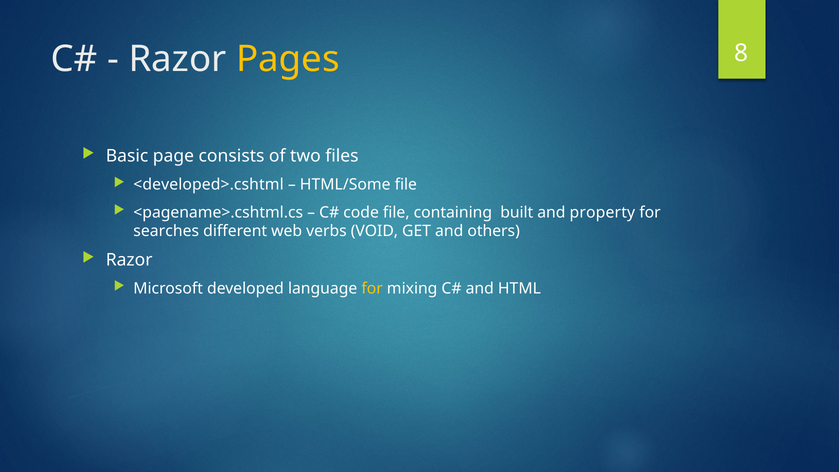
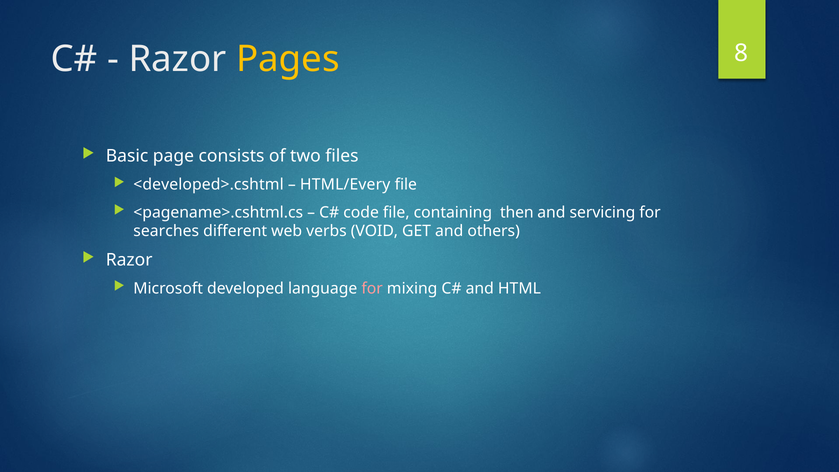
HTML/Some: HTML/Some -> HTML/Every (345, 185)
built: built -> then (517, 212)
property: property -> servicing (602, 212)
for colour: yellow -> pink (372, 289)
